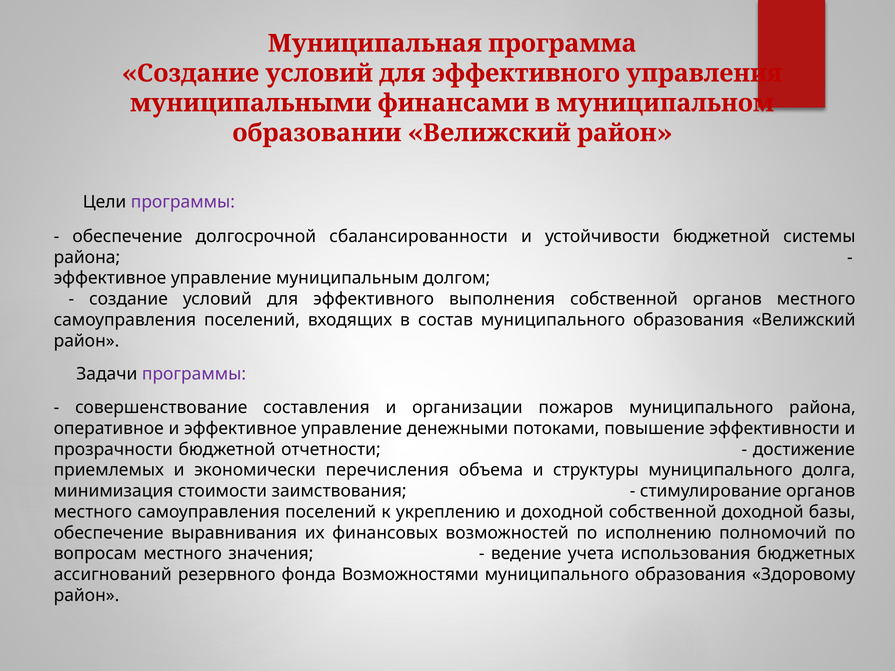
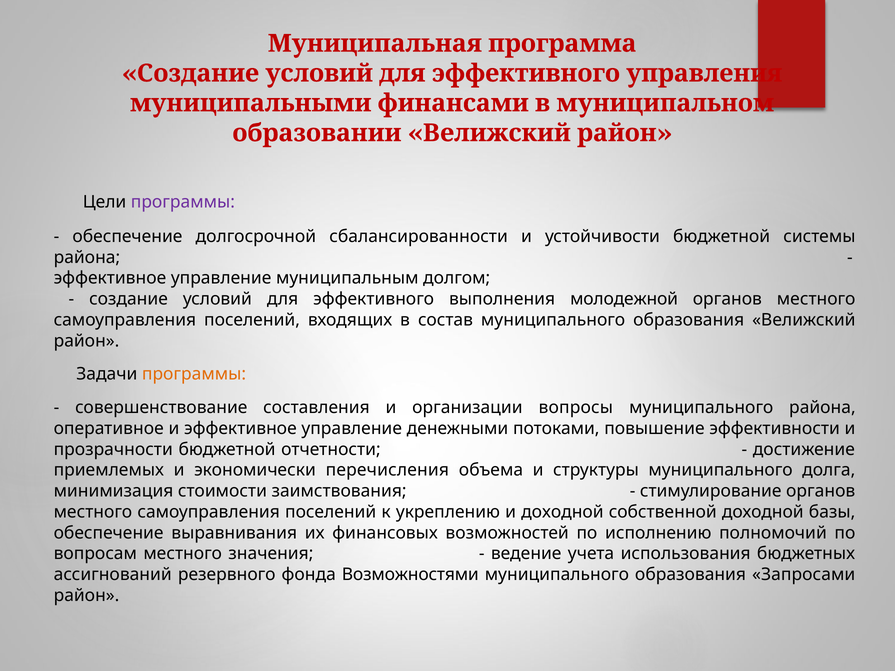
выполнения собственной: собственной -> молодежной (624, 299)
программы colour: purple -> orange (194, 374)
пожаров: пожаров -> вопросы (576, 408)
Здоровому: Здоровому -> Запросами (804, 575)
